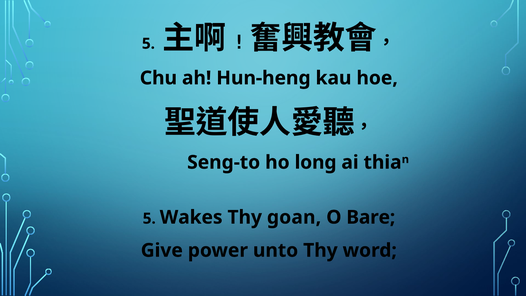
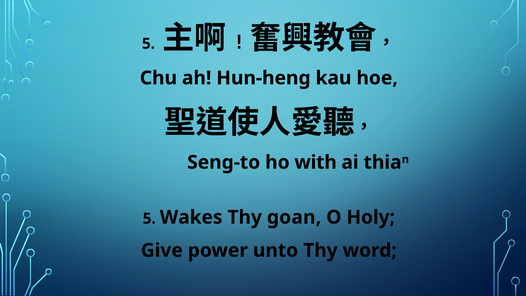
long: long -> with (316, 162)
Bare: Bare -> Holy (371, 217)
